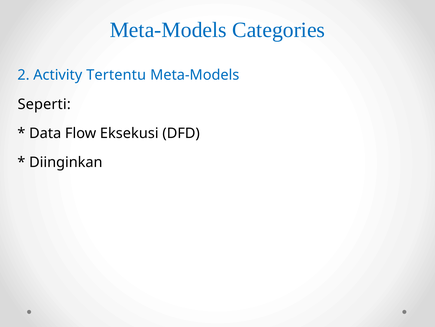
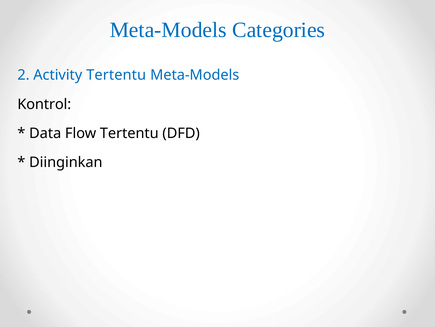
Seperti: Seperti -> Kontrol (44, 104)
Flow Eksekusi: Eksekusi -> Tertentu (129, 133)
